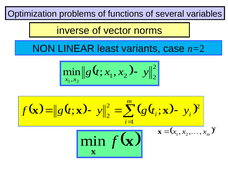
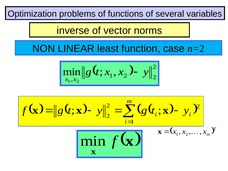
variants: variants -> function (141, 49)
